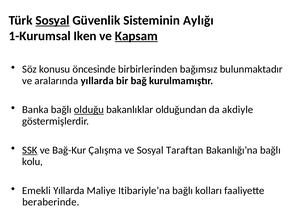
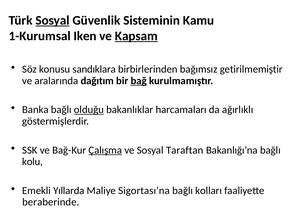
Aylığı: Aylığı -> Kamu (198, 20)
öncesinde: öncesinde -> sandıklara (94, 69)
bulunmaktadır: bulunmaktadır -> getirilmemiştir (251, 69)
aralarında yıllarda: yıllarda -> dağıtım (97, 81)
bağ underline: none -> present (139, 81)
olduğundan: olduğundan -> harcamaları (181, 110)
akdiyle: akdiyle -> ağırlıklı (238, 110)
SSK underline: present -> none (30, 150)
Çalışma underline: none -> present (105, 150)
Itibariyle’na: Itibariyle’na -> Sigortası’na (144, 191)
